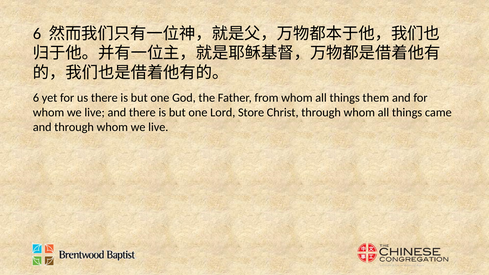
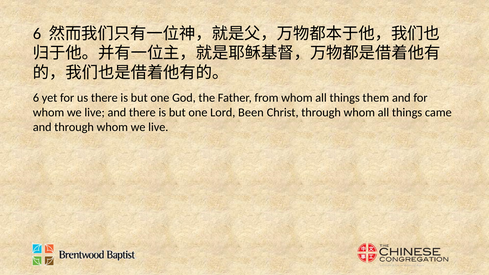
Store: Store -> Been (251, 112)
